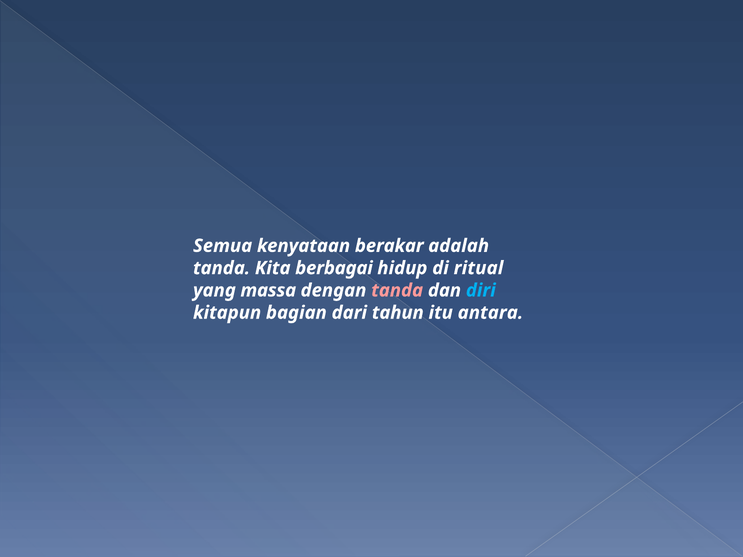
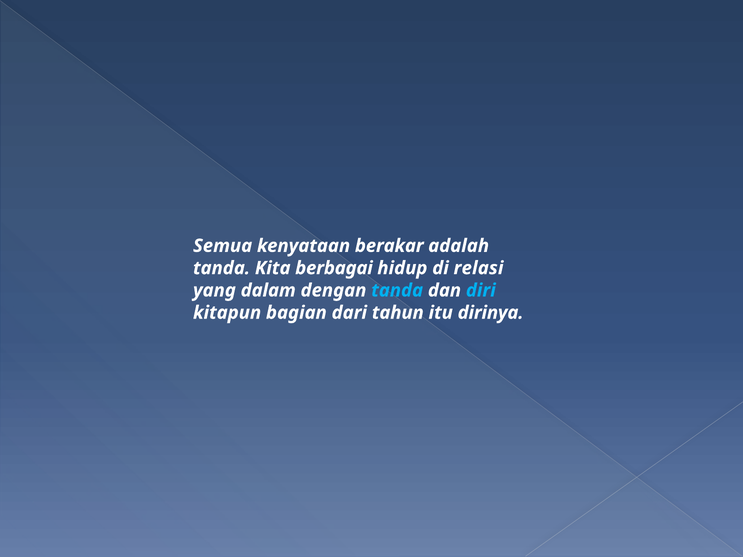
ritual: ritual -> relasi (479, 268)
massa: massa -> dalam (268, 291)
tanda colour: pink -> light blue (397, 291)
antara: antara -> dirinya (491, 313)
